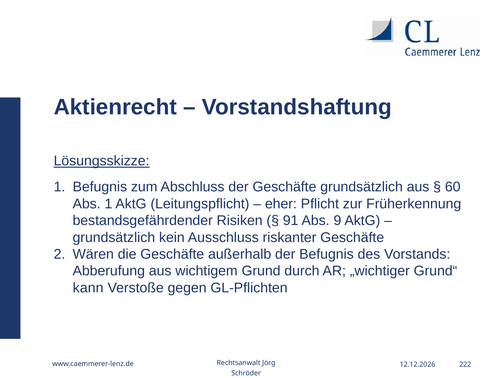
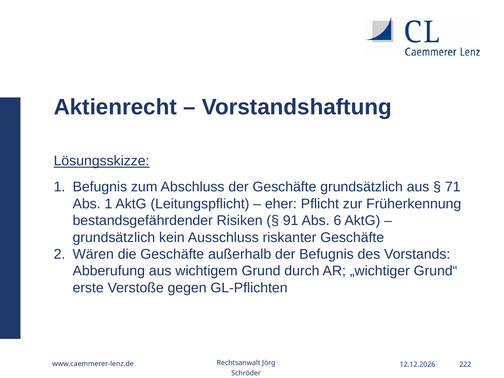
60: 60 -> 71 (453, 187)
9: 9 -> 6 (337, 221)
kann: kann -> erste (88, 288)
